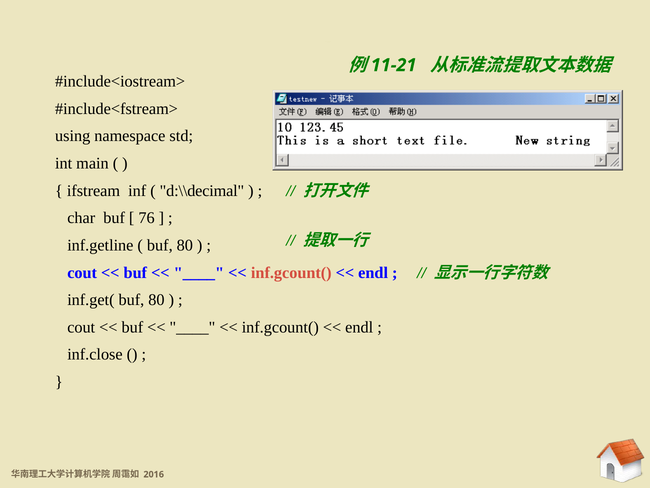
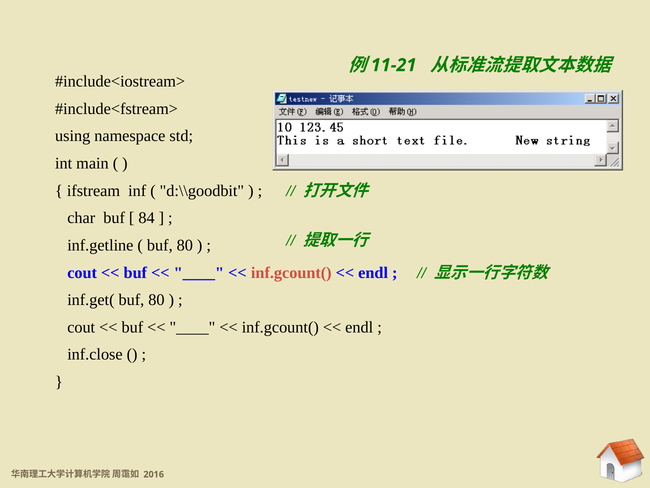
d:\\decimal: d:\\decimal -> d:\\goodbit (202, 191)
76: 76 -> 84 (147, 218)
